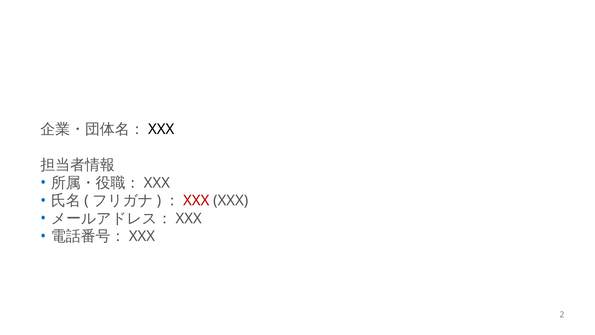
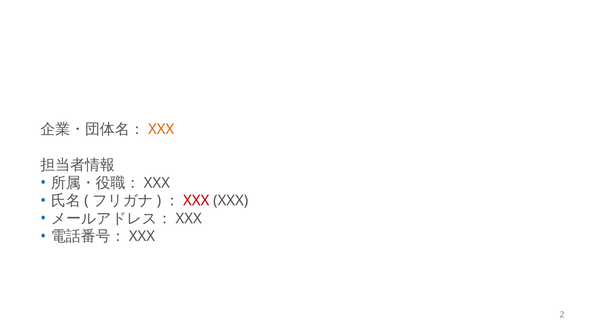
XXX colour: black -> orange (161, 129)
